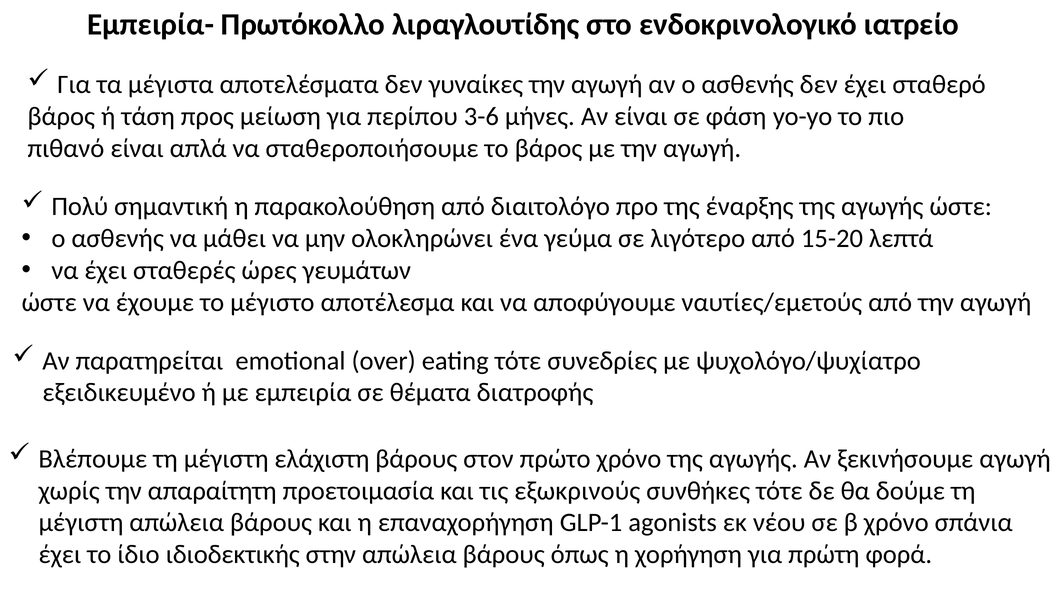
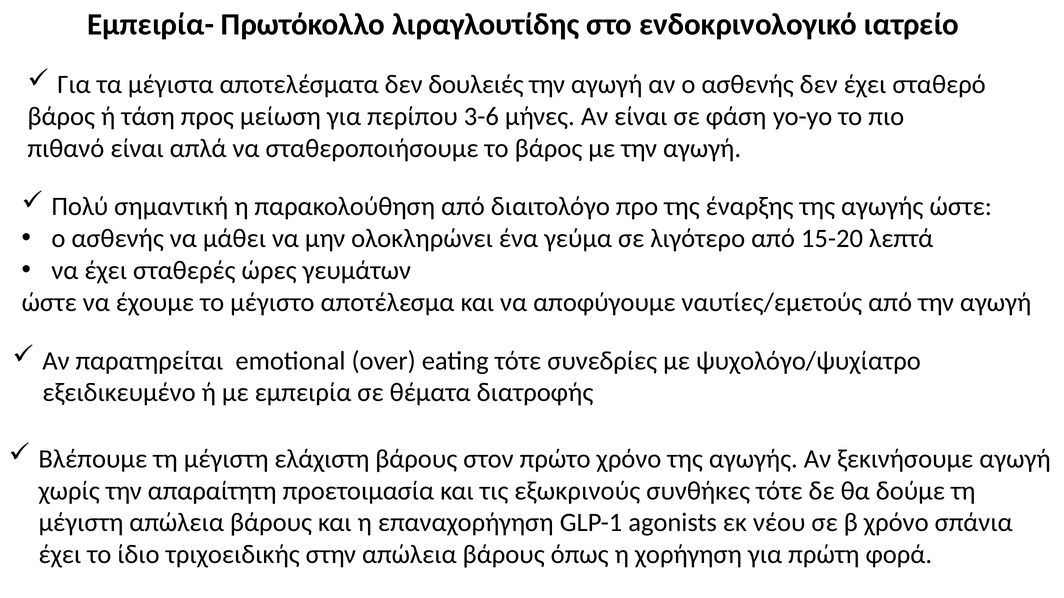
γυναίκες: γυναίκες -> δουλειές (476, 85)
ιδιοδεκτικής: ιδιοδεκτικής -> τριχοειδικής (233, 555)
